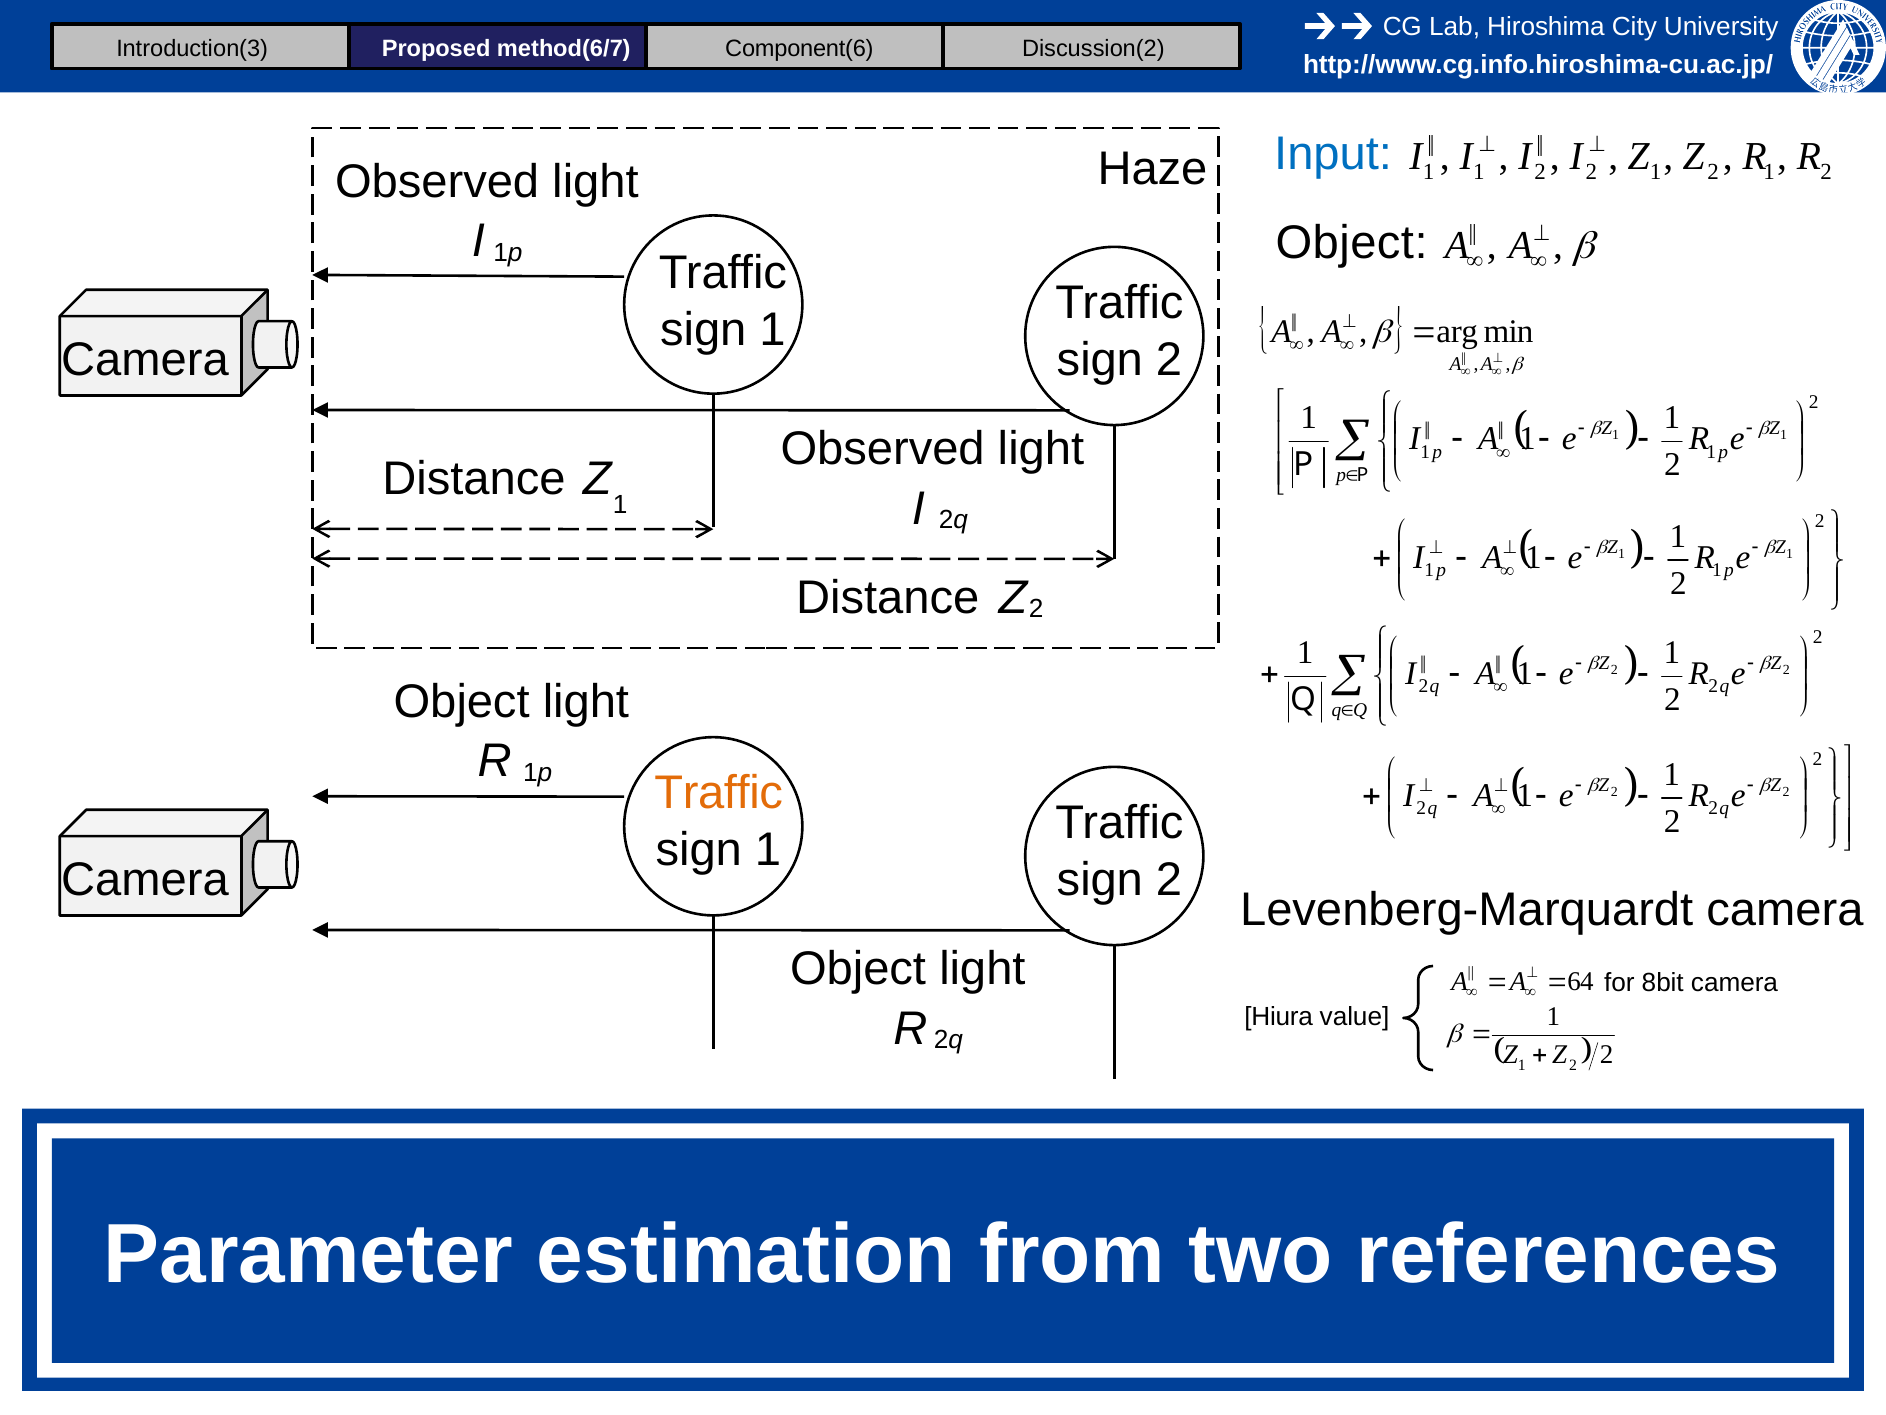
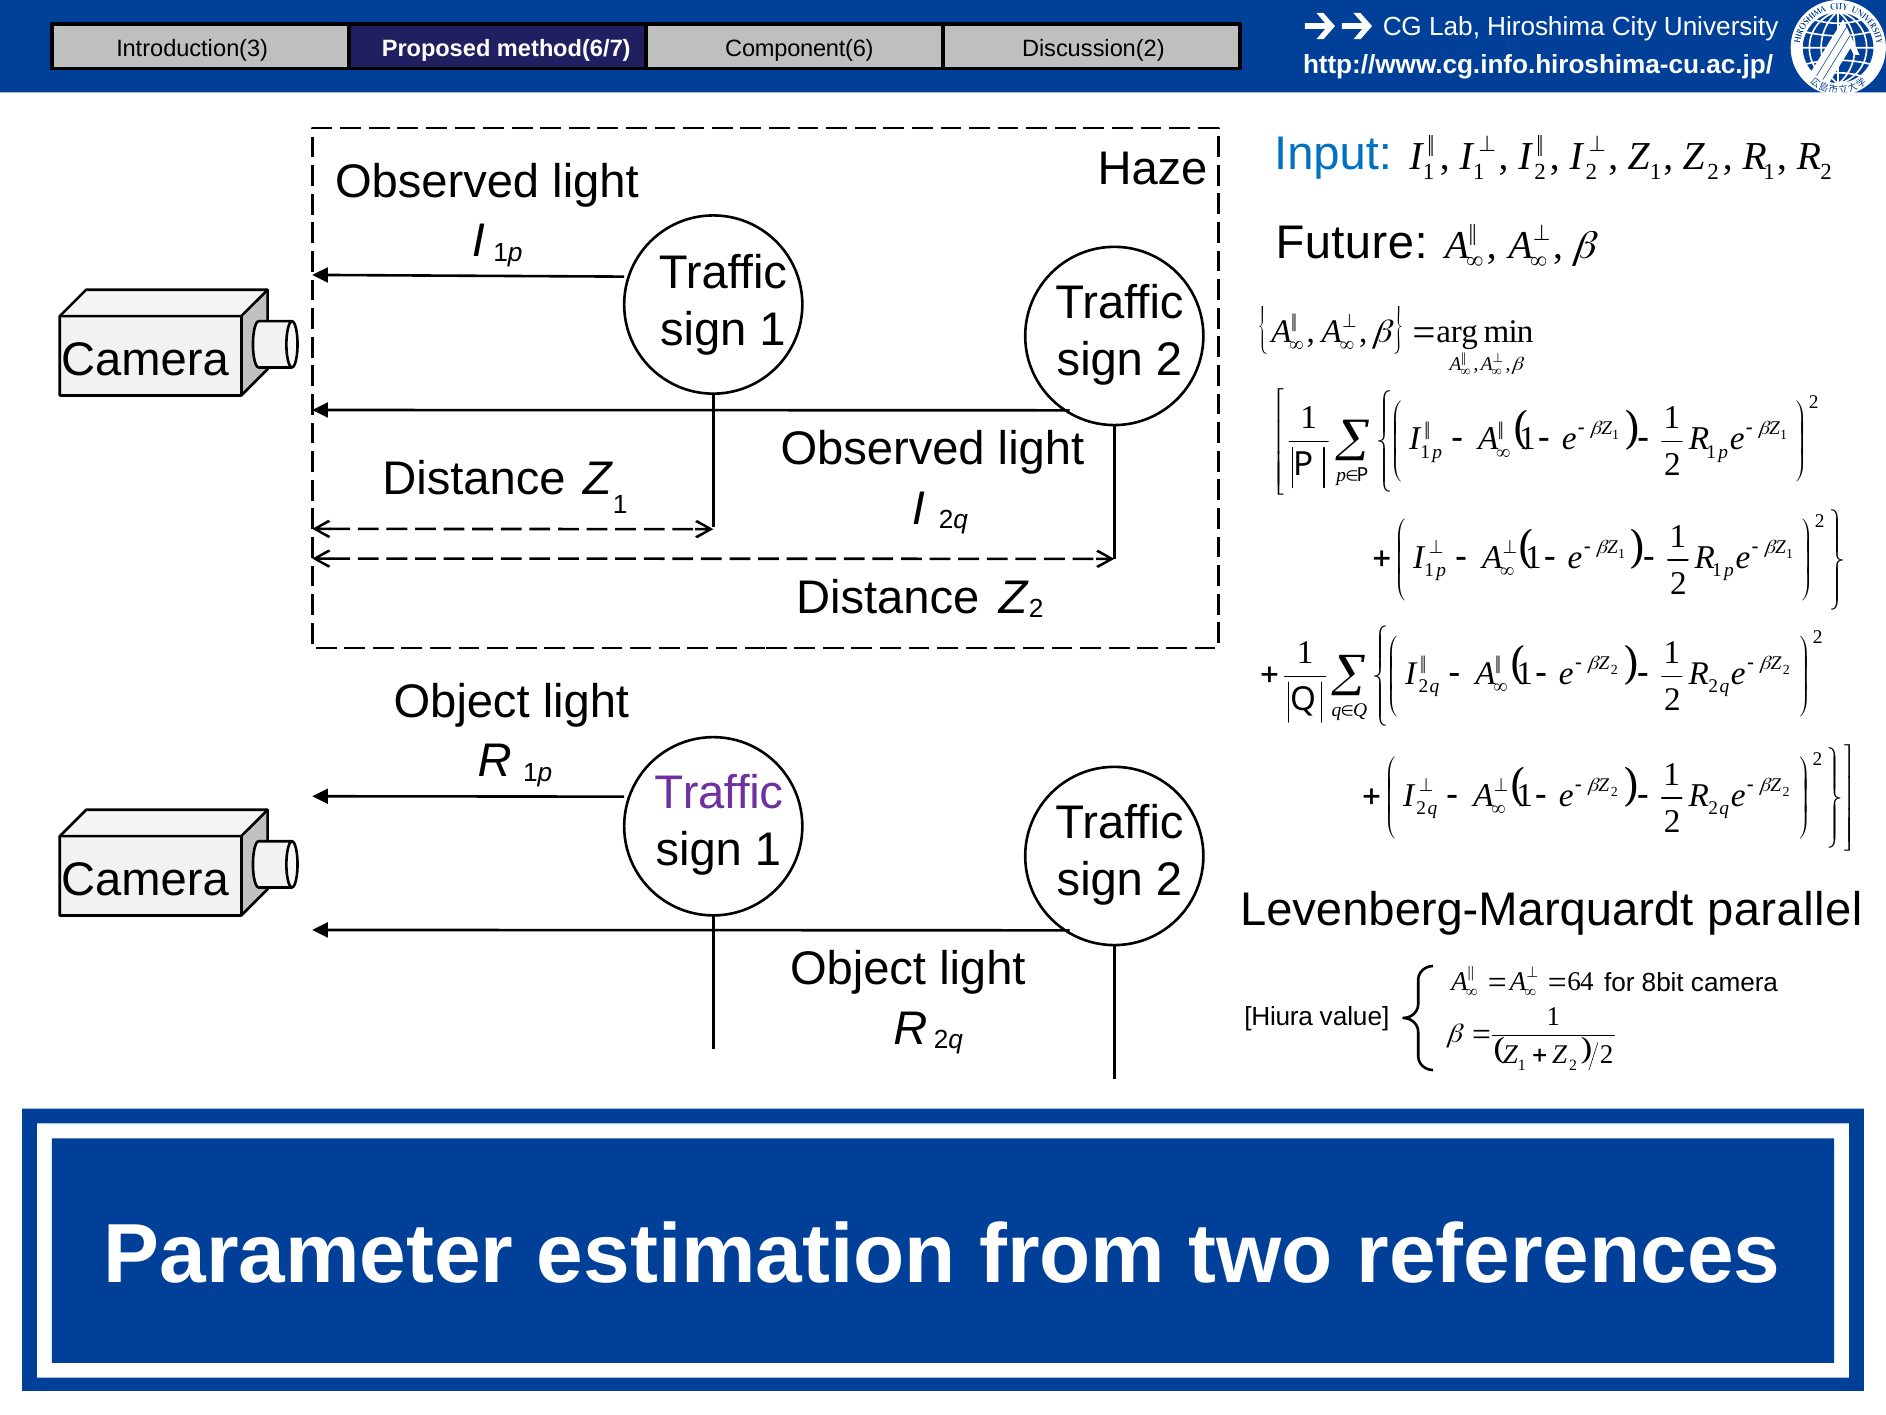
Object: Object -> Future (1352, 243)
Traffic colour: orange -> purple (719, 793)
Levenberg-Marquardt camera: camera -> parallel (1785, 909)
